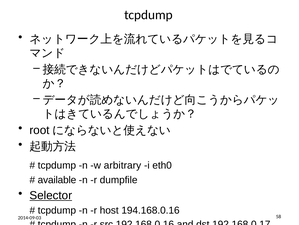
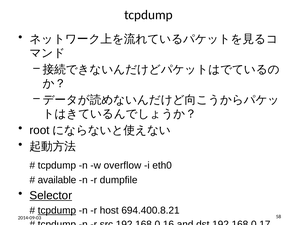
arbitrary: arbitrary -> overflow (122, 165)
tcpdump underline: none -> present (57, 210)
194.168.0.16: 194.168.0.16 -> 694.400.8.21 (150, 210)
